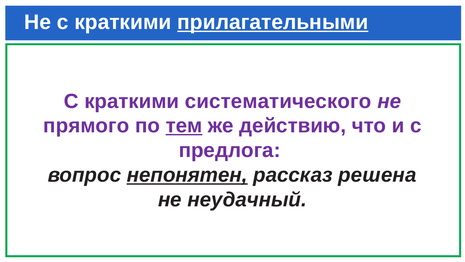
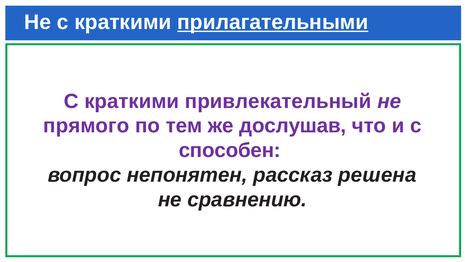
систематического: систематического -> привлекательный (278, 101)
тем underline: present -> none (184, 126)
действию: действию -> дослушав (293, 126)
предлога: предлога -> способен (230, 150)
непонятен underline: present -> none (187, 175)
неудачный: неудачный -> сравнению (247, 199)
